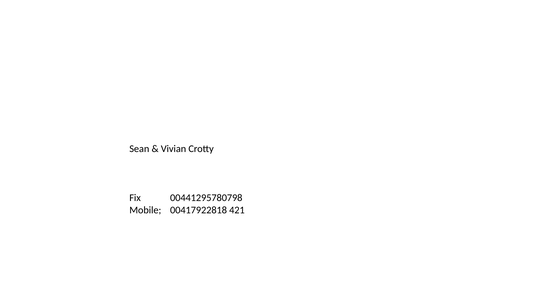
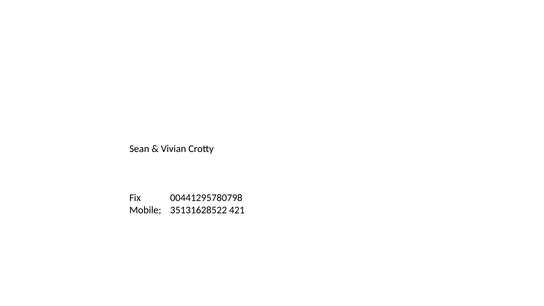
00417922818: 00417922818 -> 35131628522 (199, 210)
